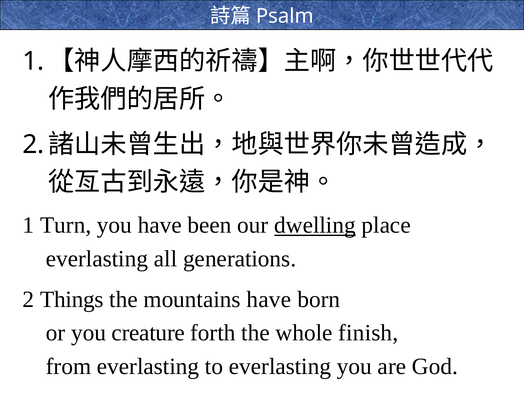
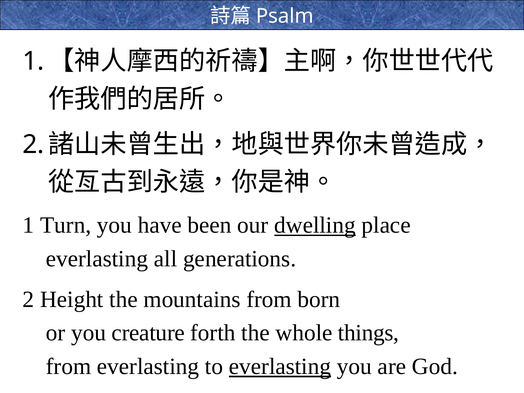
Things: Things -> Height (72, 299)
mountains have: have -> from (269, 299)
finish: finish -> things (368, 333)
everlasting underline: none -> present (280, 366)
